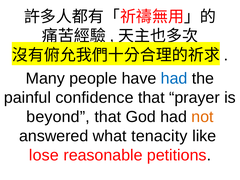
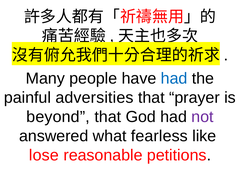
confidence: confidence -> adversities (94, 98)
not colour: orange -> purple (202, 117)
tenacity: tenacity -> fearless (159, 136)
